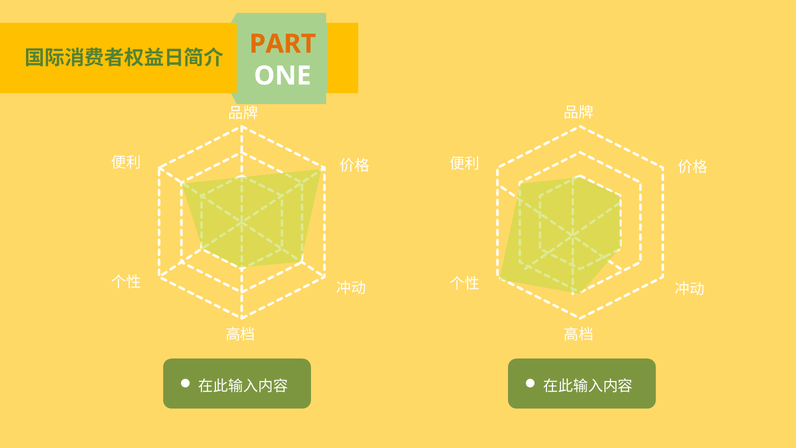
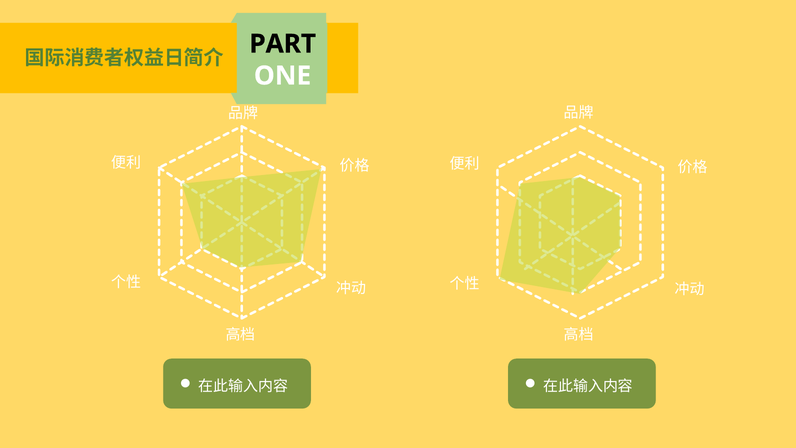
PART colour: orange -> black (283, 44)
